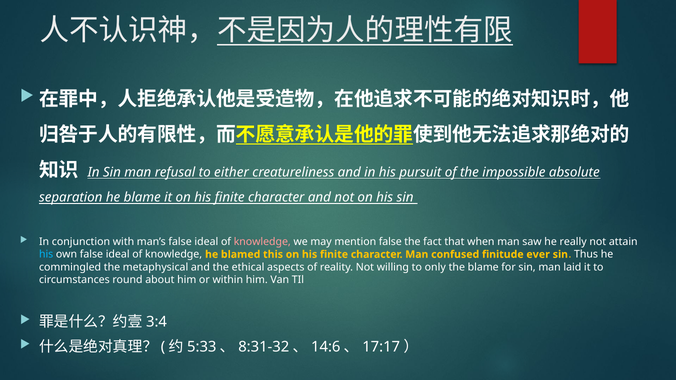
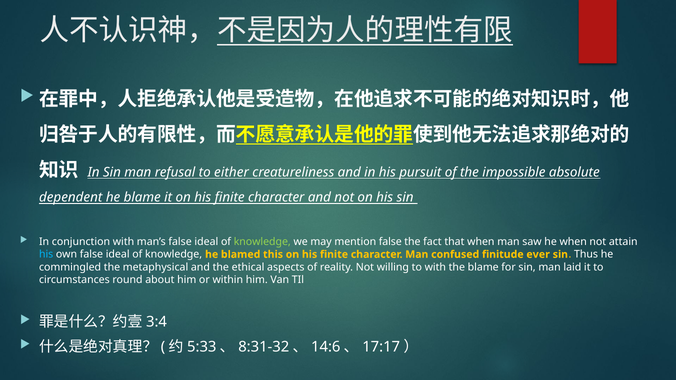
separation: separation -> dependent (71, 198)
knowledge colour: pink -> light green (262, 242)
he really: really -> when (573, 242)
to only: only -> with (435, 267)
